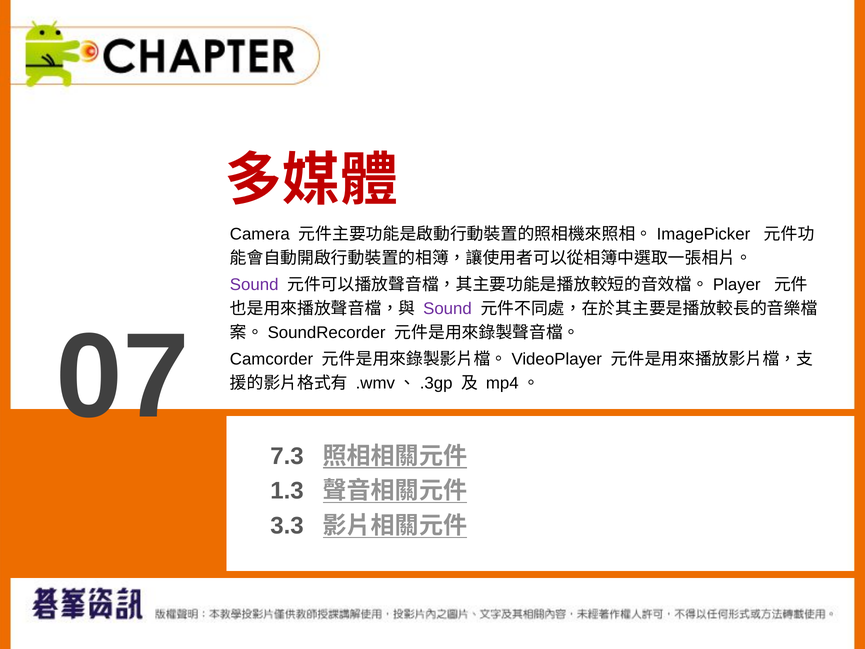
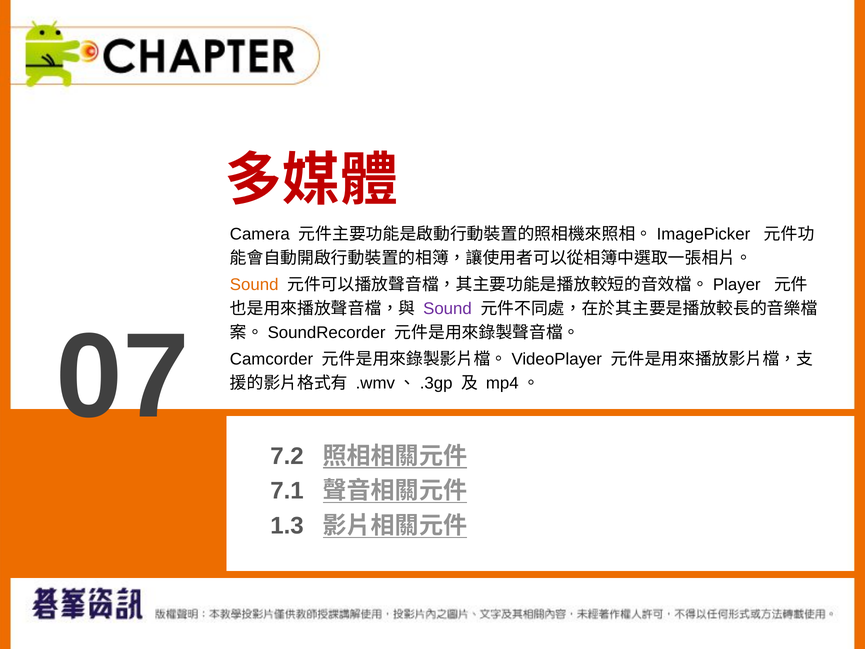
Sound colour: purple -> orange (254, 284)
7.3: 7.3 -> 7.2 (287, 456)
1.3: 1.3 -> 7.1 (287, 491)
3.3: 3.3 -> 1.3 (287, 526)
